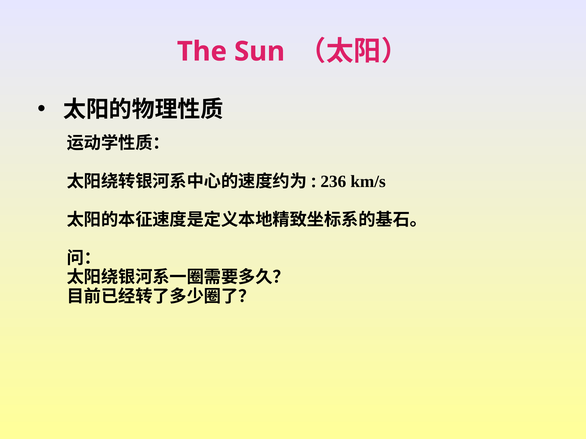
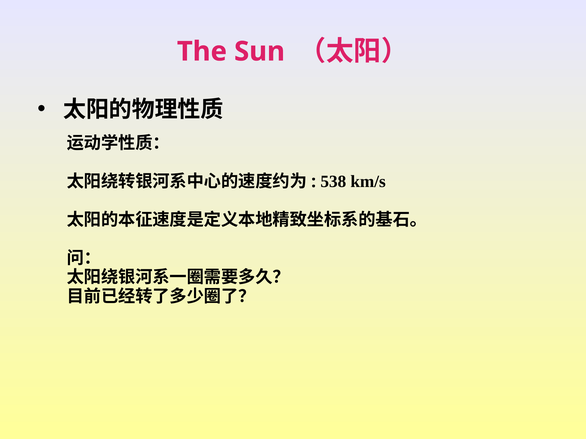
236: 236 -> 538 (333, 182)
